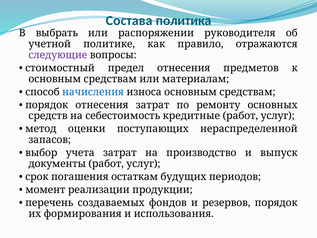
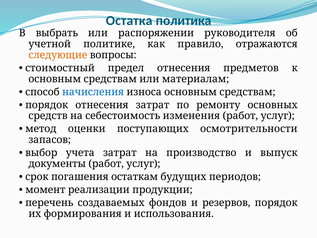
Состава: Состава -> Остатка (129, 21)
следующие colour: purple -> orange (58, 55)
кредитные: кредитные -> изменения (191, 116)
нераспределенной: нераспределенной -> осмотрительности (249, 129)
